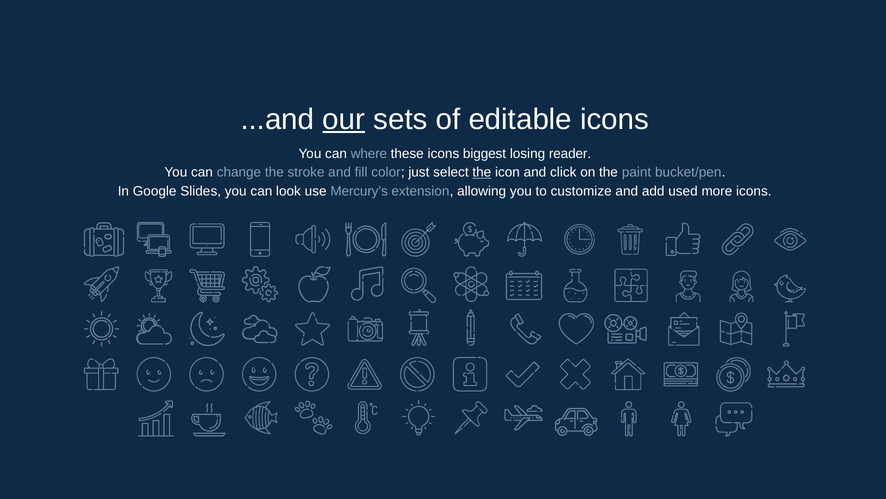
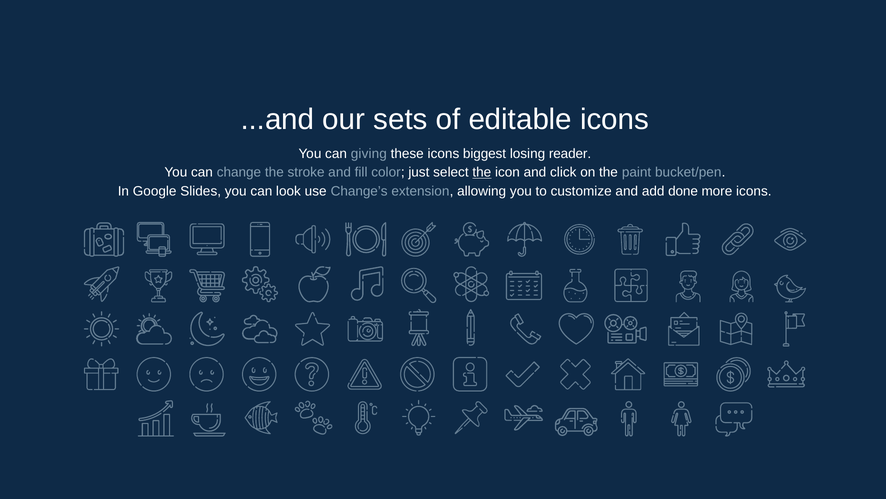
our underline: present -> none (344, 119)
where: where -> giving (369, 154)
Mercury’s: Mercury’s -> Change’s (359, 191)
used: used -> done (683, 191)
